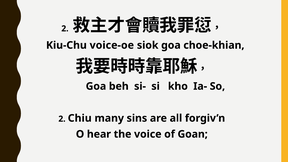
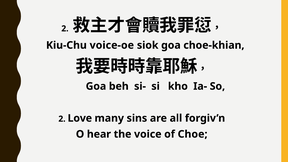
Chiu: Chiu -> Love (80, 118)
Goan: Goan -> Choe (193, 134)
